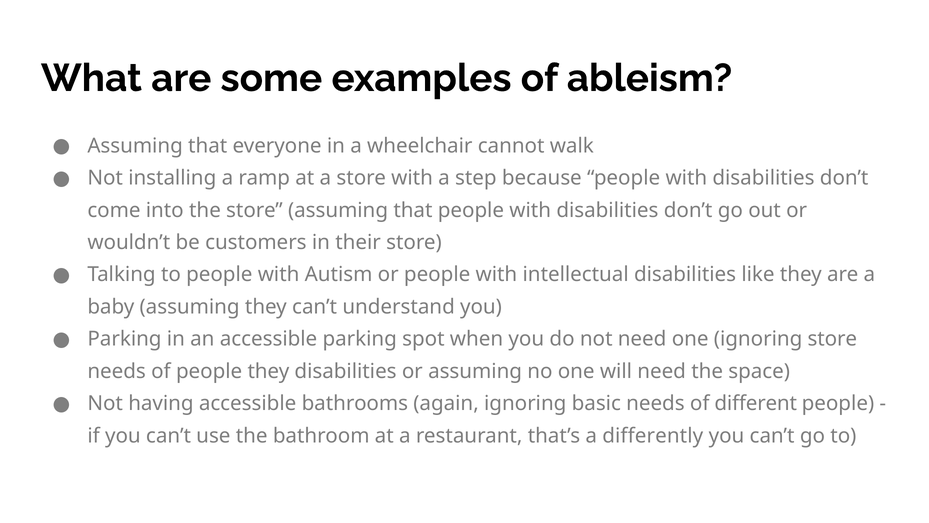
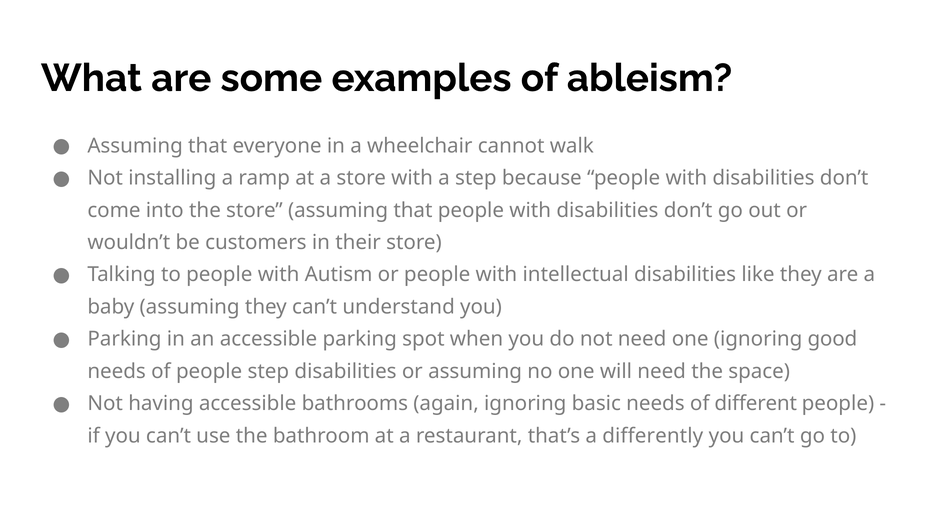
ignoring store: store -> good (832, 339)
people they: they -> step (268, 371)
